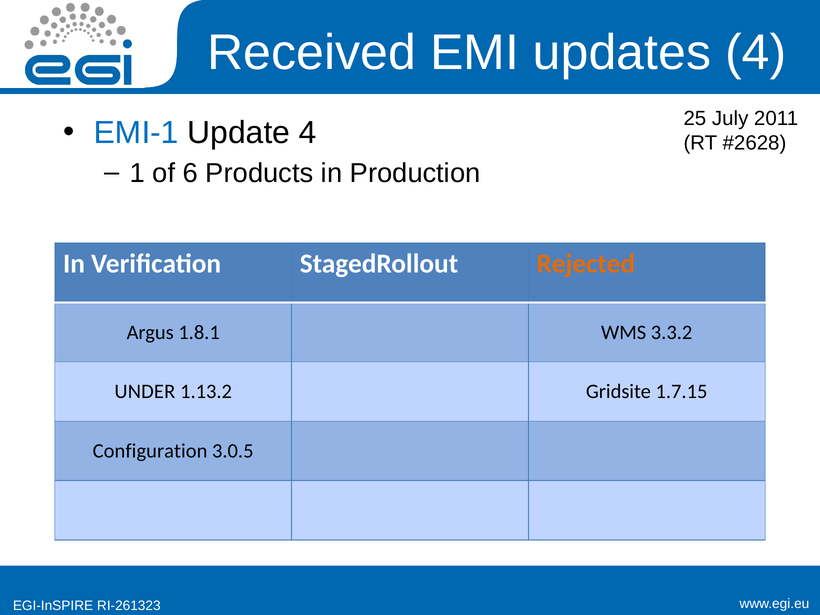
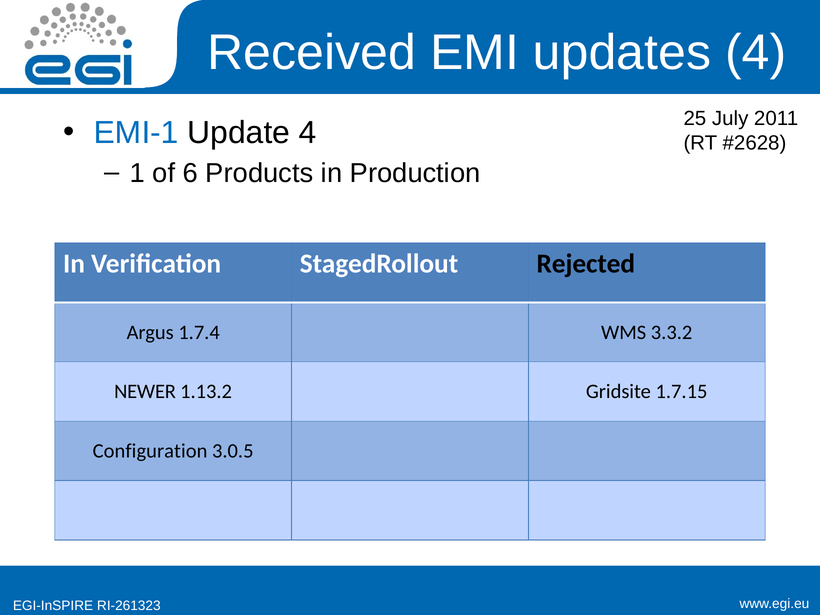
Rejected colour: orange -> black (586, 264)
1.8.1: 1.8.1 -> 1.7.4 (199, 332)
UNDER: UNDER -> NEWER (145, 392)
